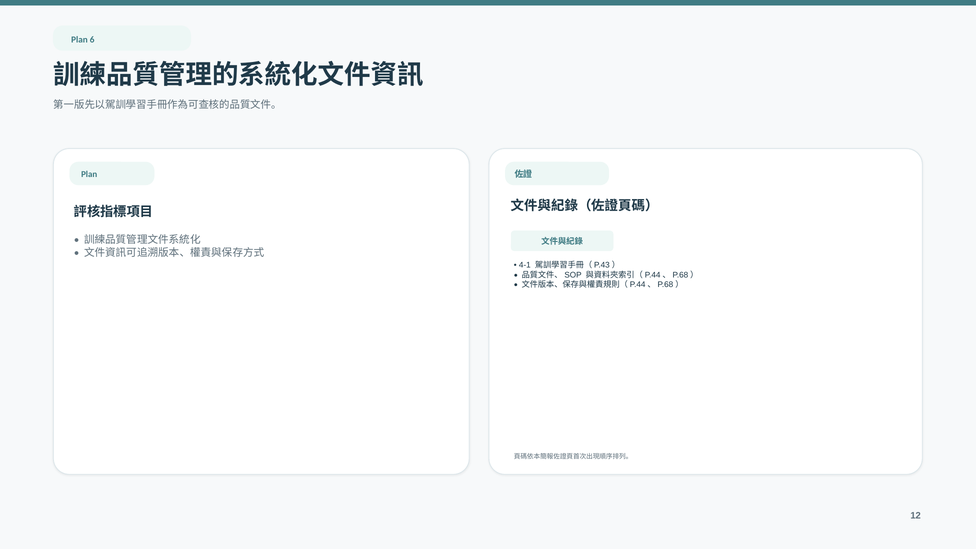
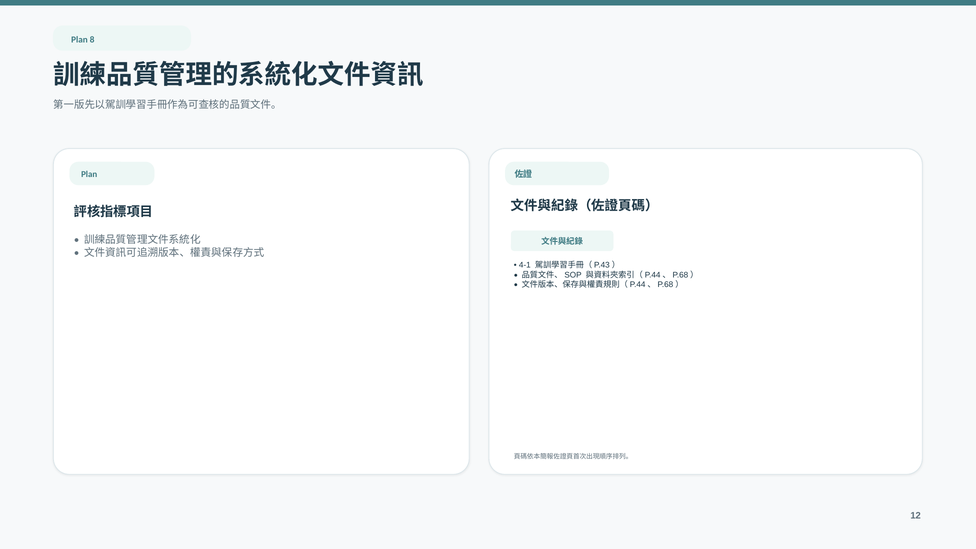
6: 6 -> 8 (92, 39)
